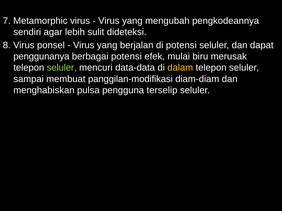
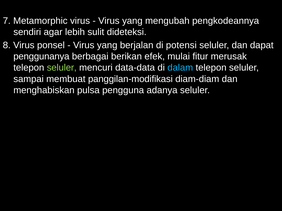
berbagai potensi: potensi -> berikan (126, 57)
biru: biru -> fitur (200, 57)
dalam colour: yellow -> light blue (180, 68)
terselip: terselip -> adanya (162, 90)
